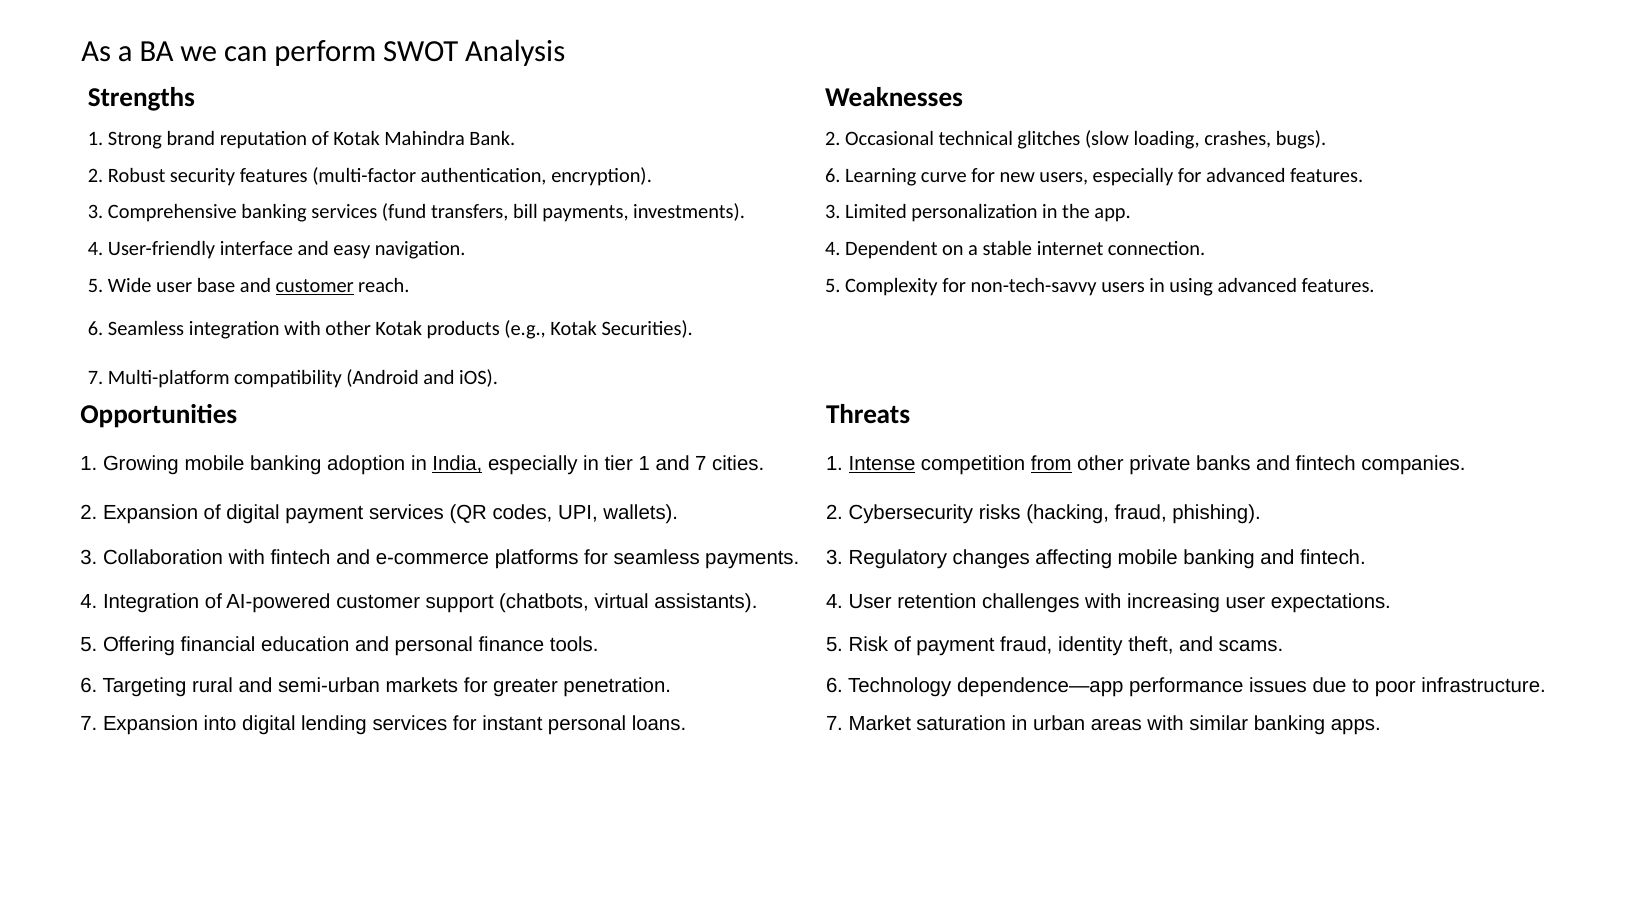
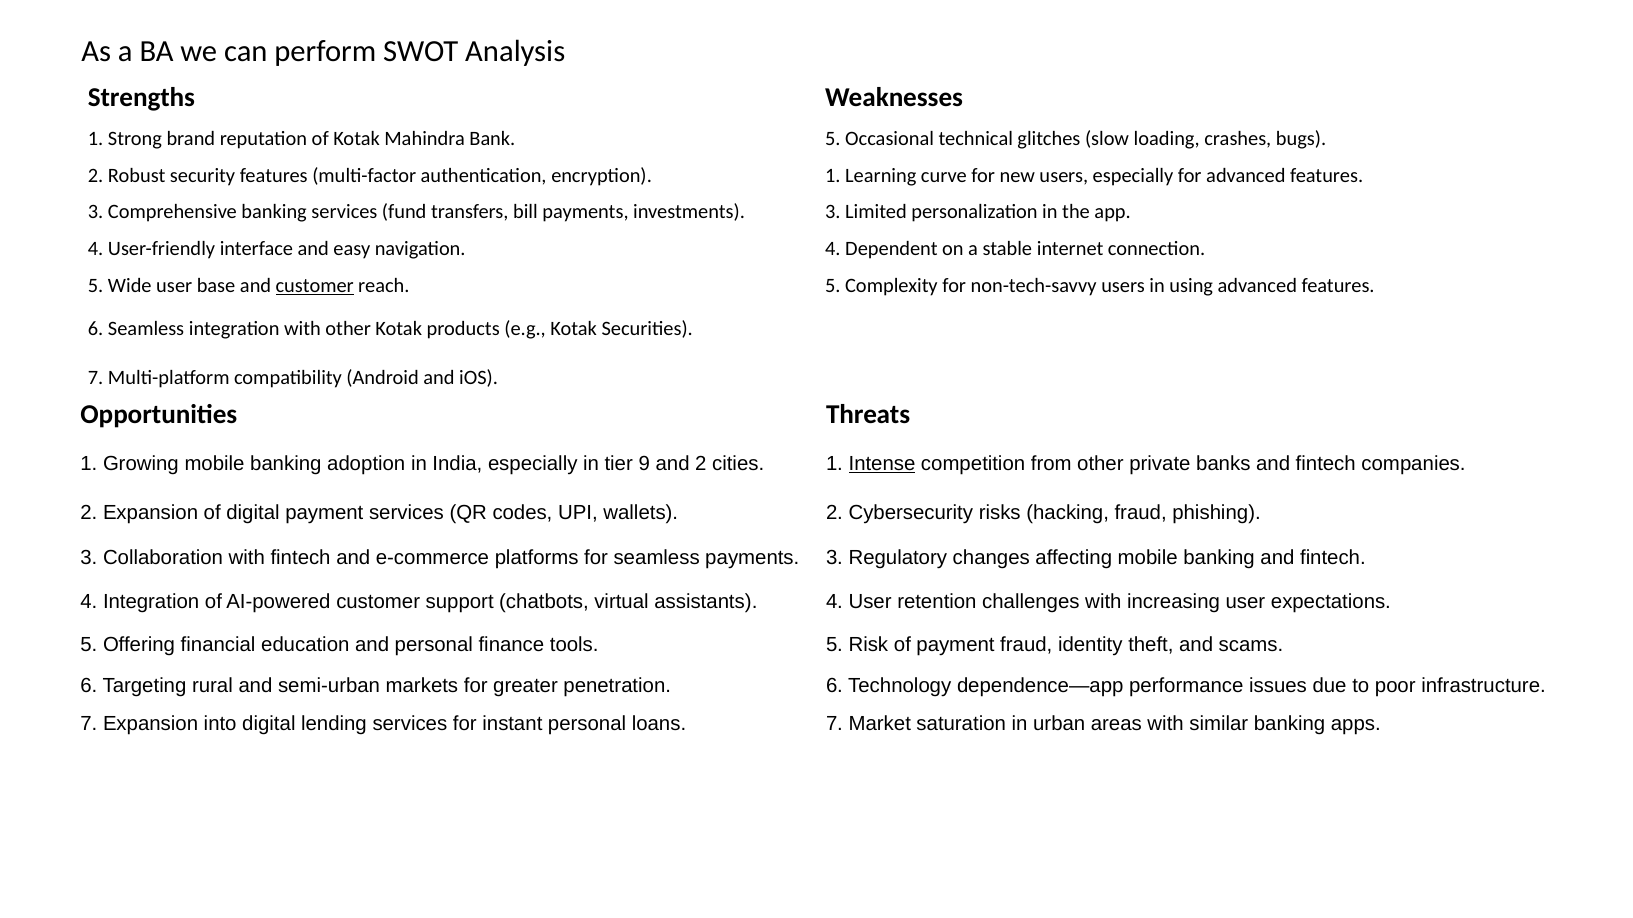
Bank 2: 2 -> 5 (833, 139)
encryption 6: 6 -> 1 (833, 176)
India underline: present -> none (457, 464)
tier 1: 1 -> 9 (644, 464)
and 7: 7 -> 2 (701, 464)
from underline: present -> none (1051, 464)
